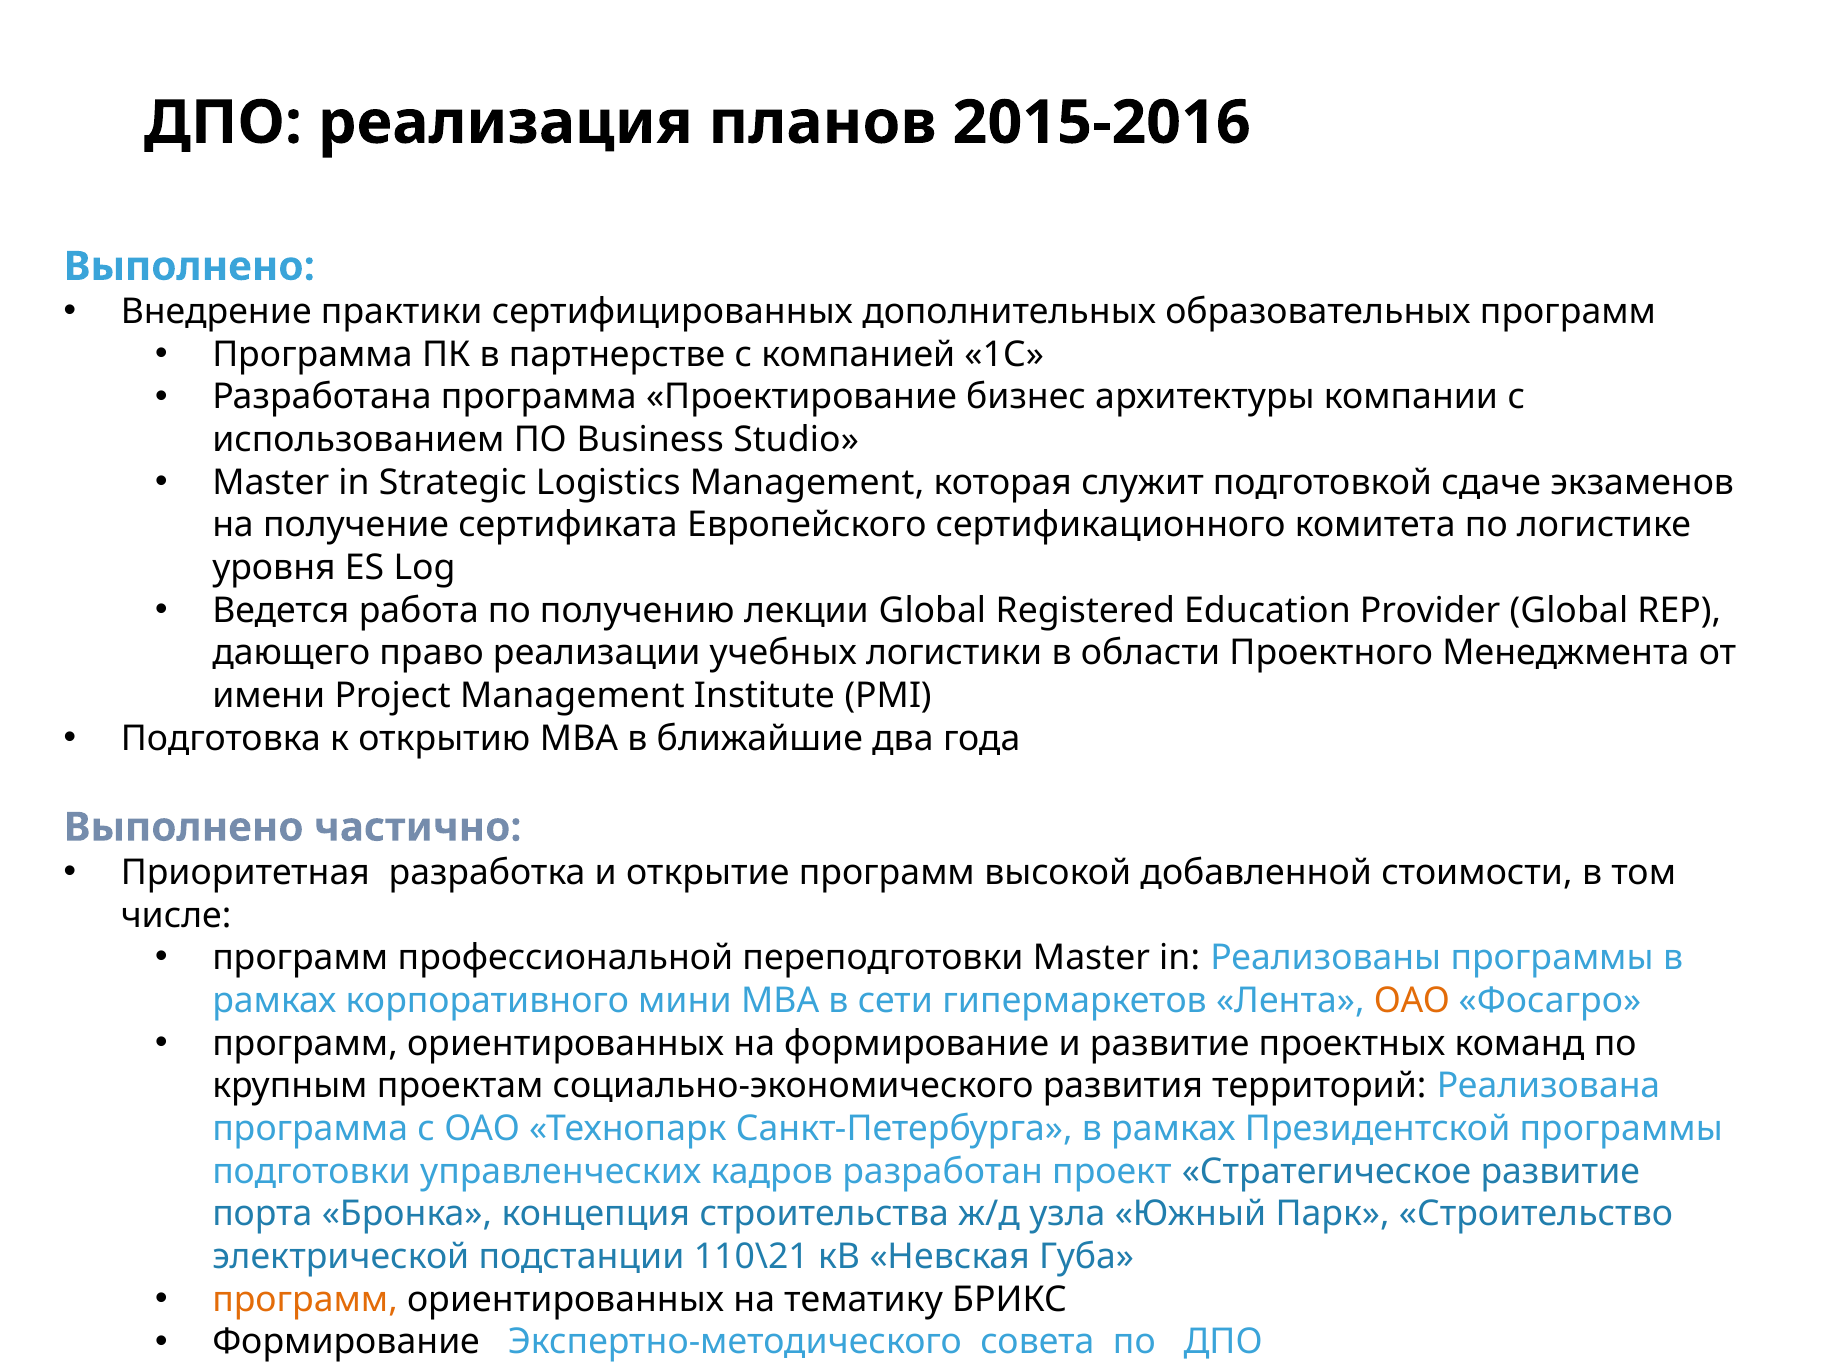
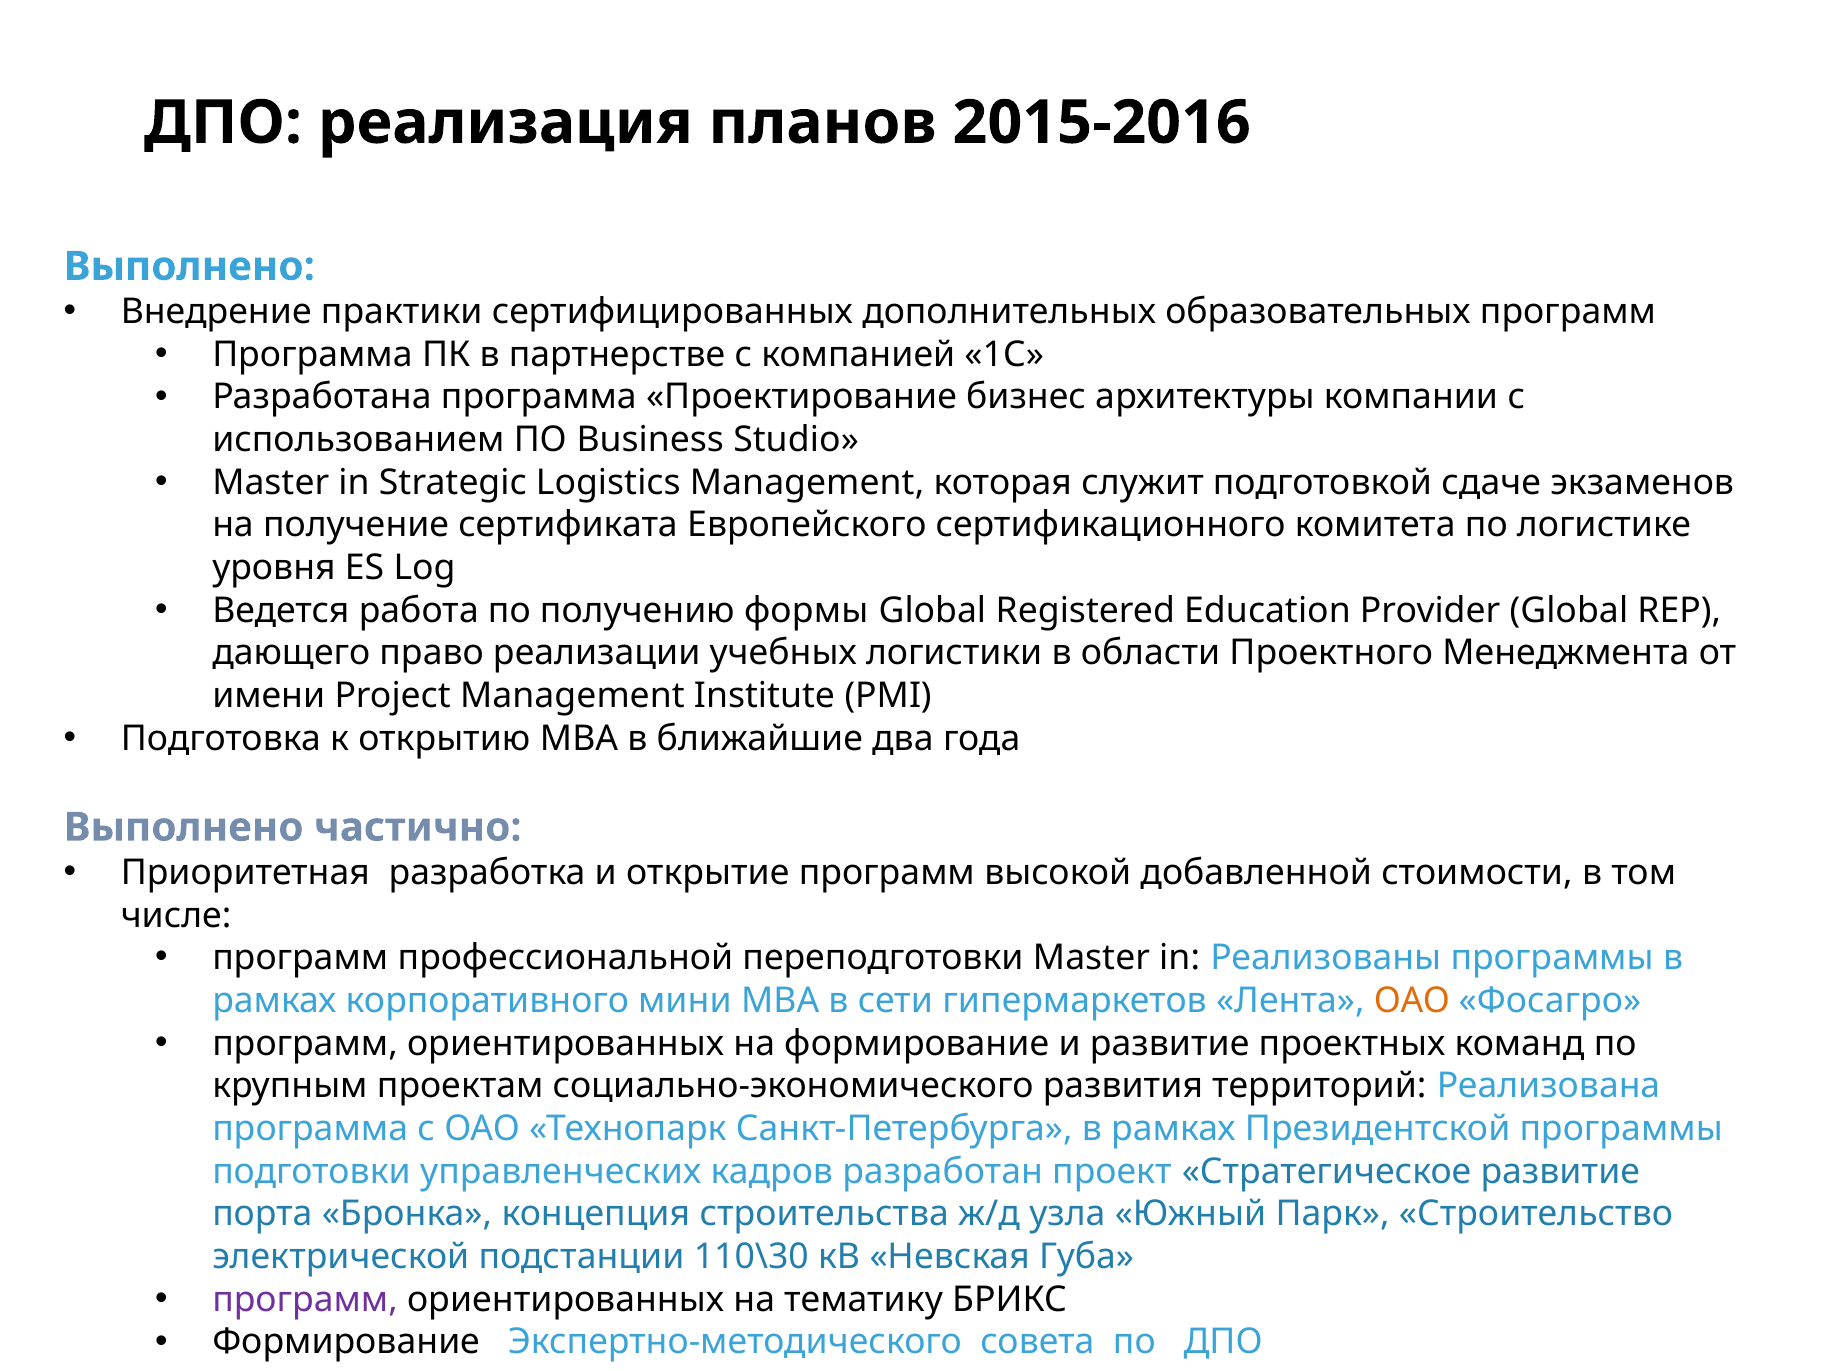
лекции: лекции -> формы (806, 611)
110\21: 110\21 -> 110\30 (751, 1257)
программ colour: orange -> purple (305, 1300)
